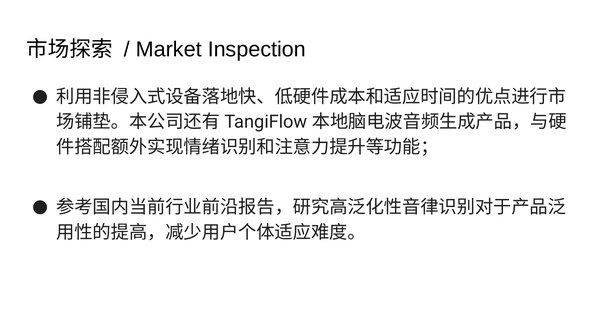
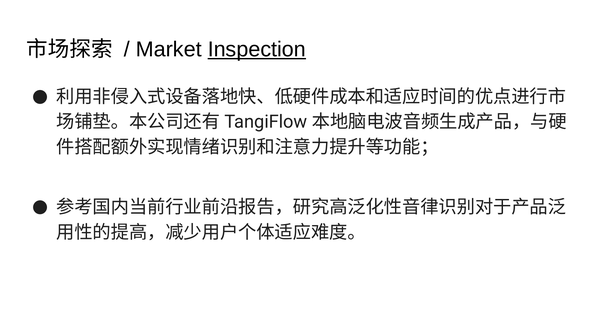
Inspection underline: none -> present (257, 49)
